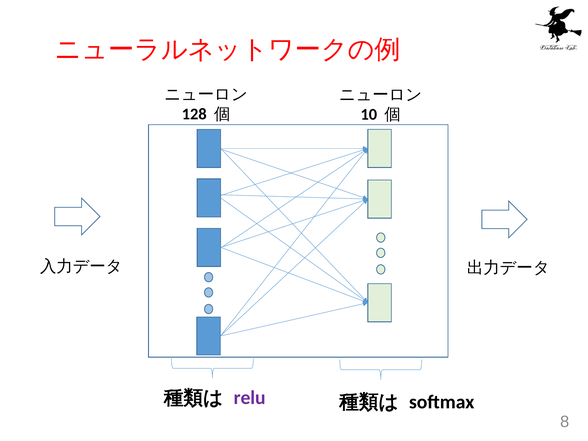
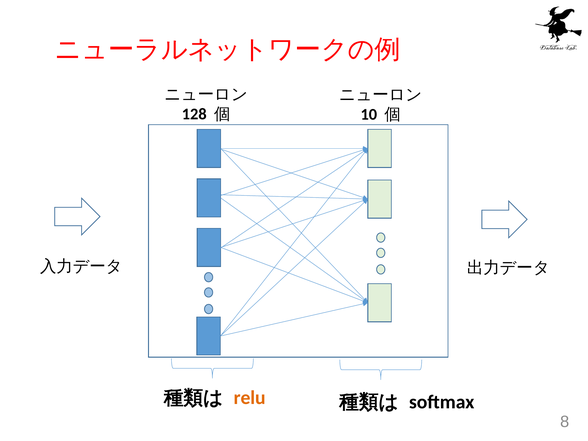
relu colour: purple -> orange (250, 398)
